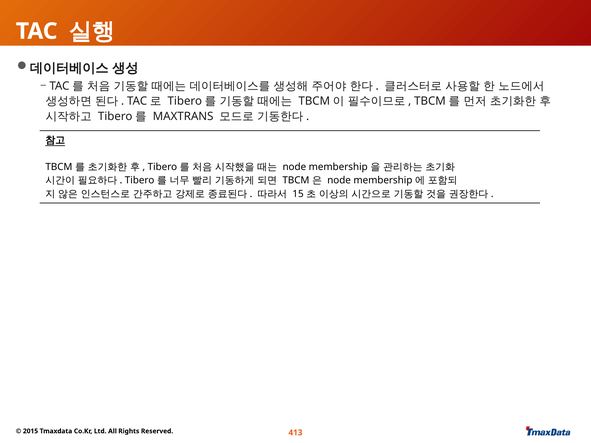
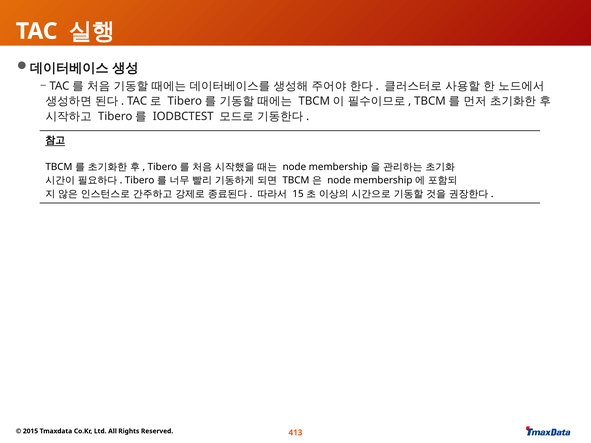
MAXTRANS: MAXTRANS -> IODBCTEST (183, 116)
